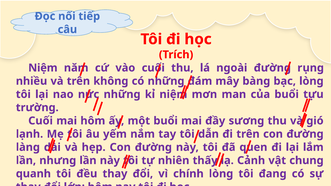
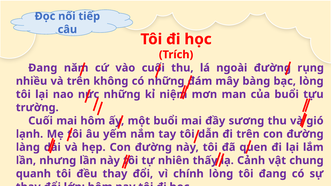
Niệm: Niệm -> Đang (43, 68)
